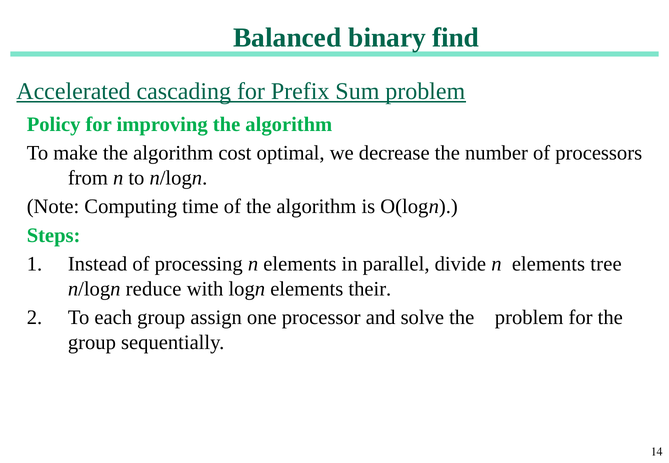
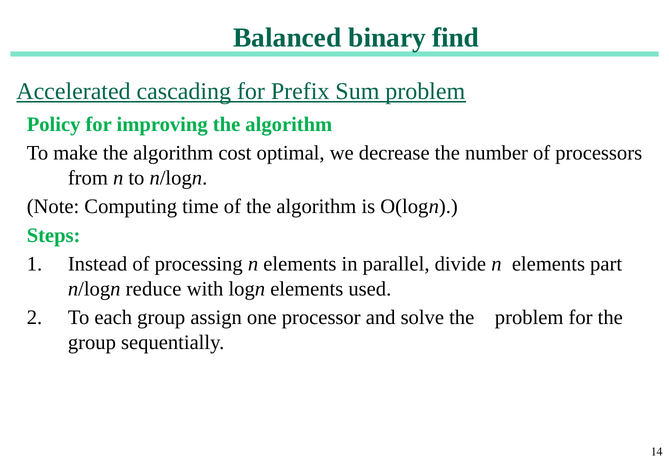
tree: tree -> part (606, 264)
their: their -> used (370, 289)
